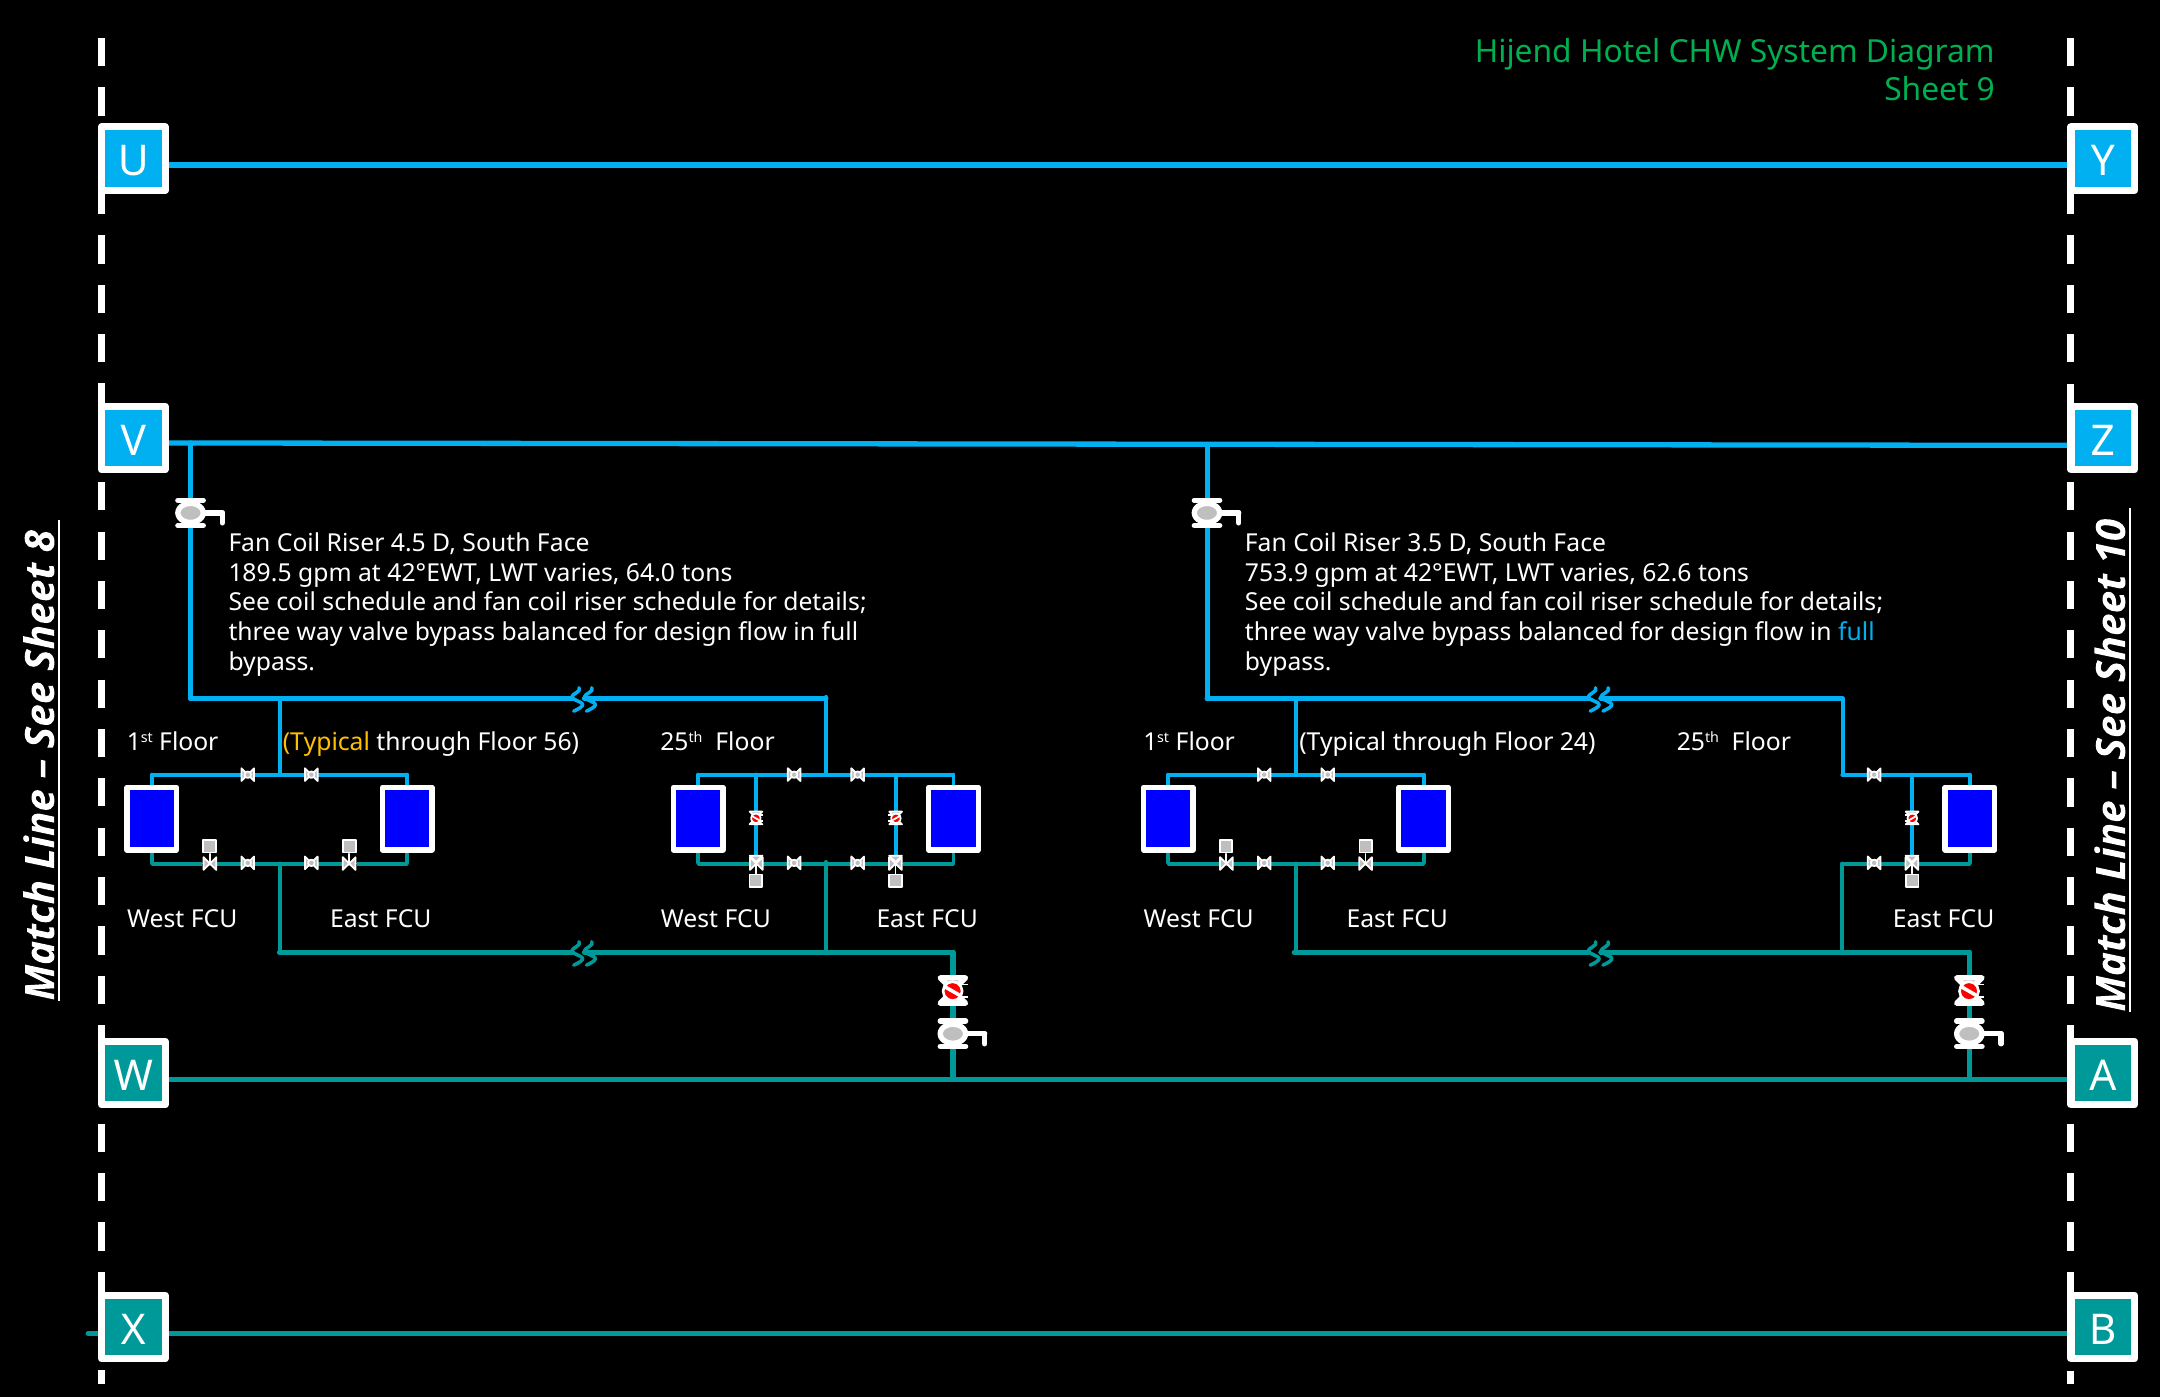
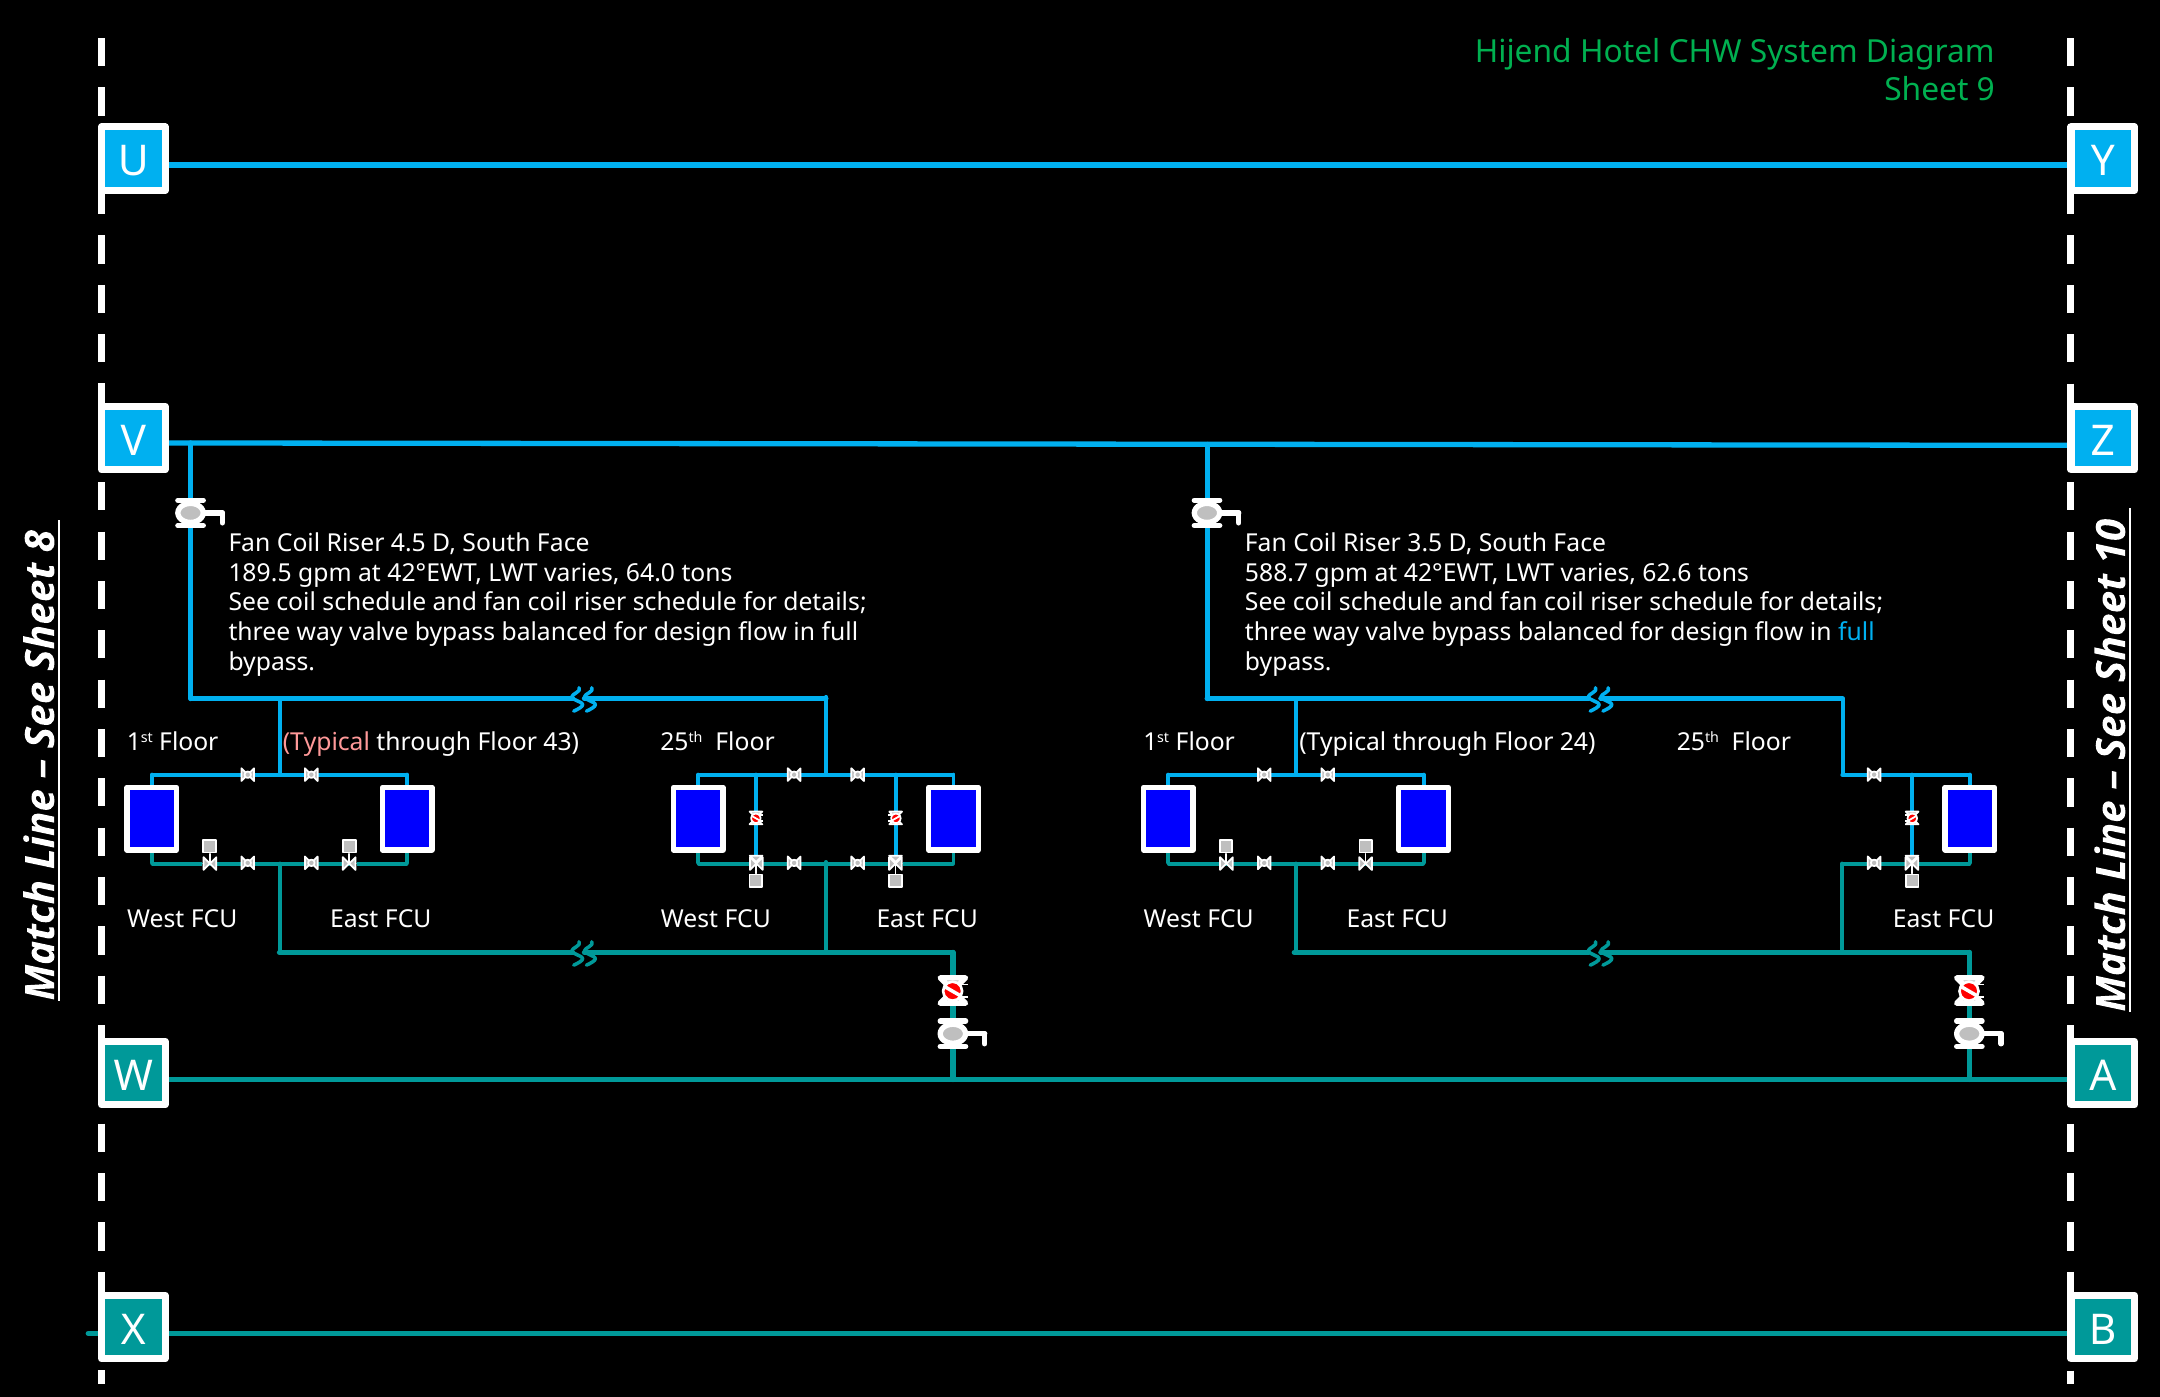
753.9: 753.9 -> 588.7 (1277, 573)
Typical colour: yellow -> pink (326, 742)
56: 56 -> 43 (561, 742)
